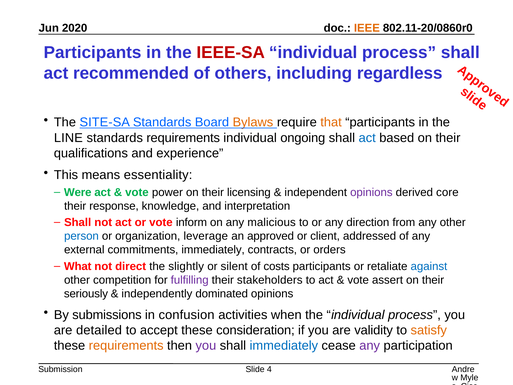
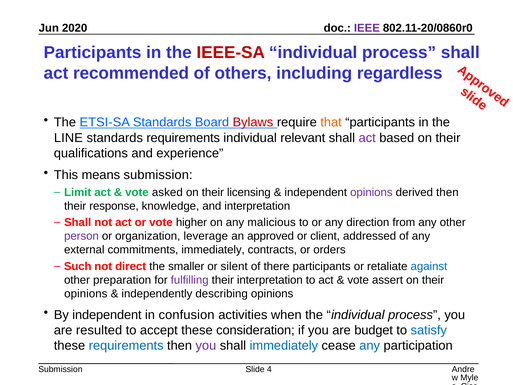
IEEE colour: orange -> purple (367, 28)
SITE-SA: SITE-SA -> ETSI-SA (105, 122)
Bylaws colour: orange -> red (253, 122)
ongoing: ongoing -> relevant (303, 138)
act colour: blue -> purple (367, 138)
means essentiality: essentiality -> submission (158, 175)
Were: Were -> Limit (78, 192)
power: power -> asked (167, 192)
derived core: core -> then (447, 192)
inform: inform -> higher (191, 222)
person colour: blue -> purple (81, 236)
What: What -> Such (78, 266)
slightly: slightly -> smaller (186, 266)
costs: costs -> there (277, 266)
competition: competition -> preparation (122, 280)
their stakeholders: stakeholders -> interpretation (270, 280)
seriously: seriously -> opinions (86, 294)
dominated: dominated -> describing (222, 294)
By submissions: submissions -> independent (107, 315)
detailed: detailed -> resulted (99, 330)
validity: validity -> budget (374, 330)
satisfy colour: orange -> blue (429, 330)
requirements colour: orange -> blue (126, 345)
any colour: purple -> blue (370, 345)
